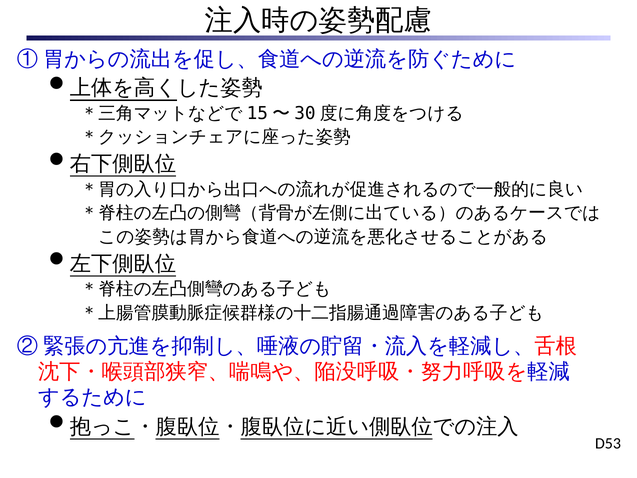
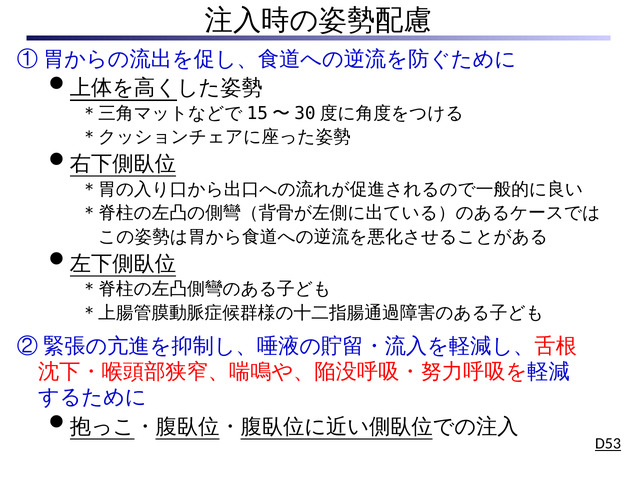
D53 underline: none -> present (608, 443)
